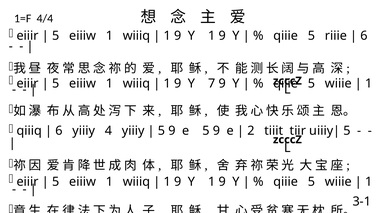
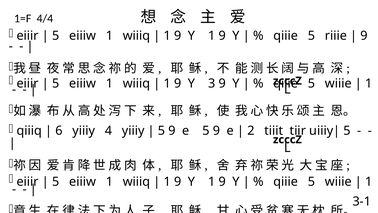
6: 6 -> 9 (364, 36)
7: 7 -> 3 (212, 83)
